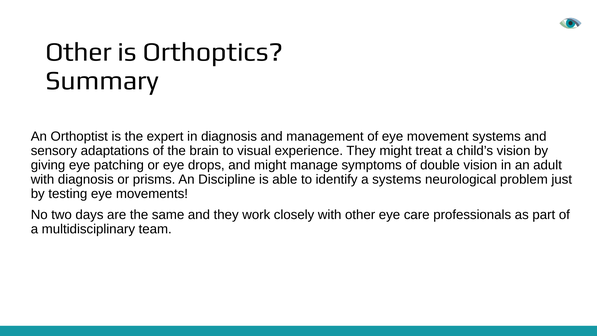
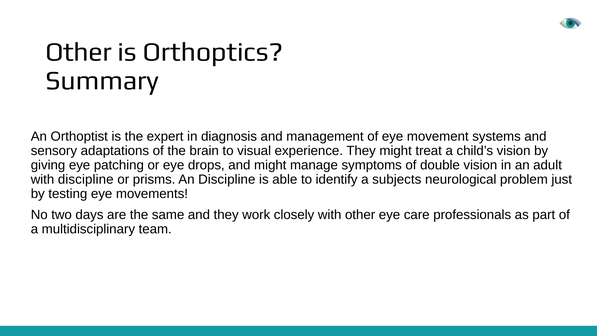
with diagnosis: diagnosis -> discipline (86, 179)
a systems: systems -> subjects (397, 179)
